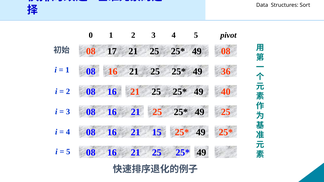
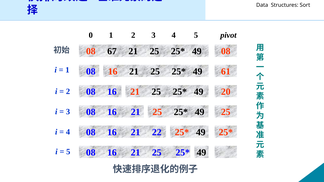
17: 17 -> 67 (112, 51)
36: 36 -> 61 (226, 72)
40: 40 -> 20 (226, 92)
15: 15 -> 22 (157, 132)
